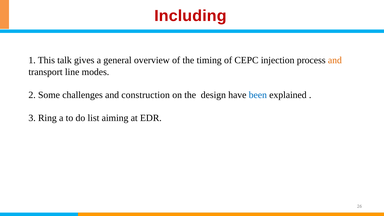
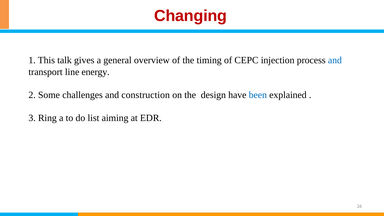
Including: Including -> Changing (191, 16)
and colour: orange -> blue (335, 60)
modes: modes -> energy (96, 72)
